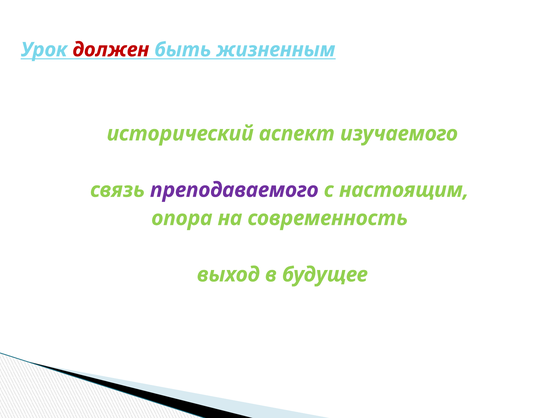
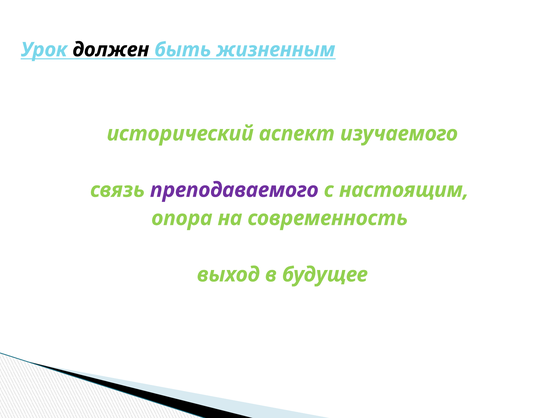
должен colour: red -> black (111, 50)
